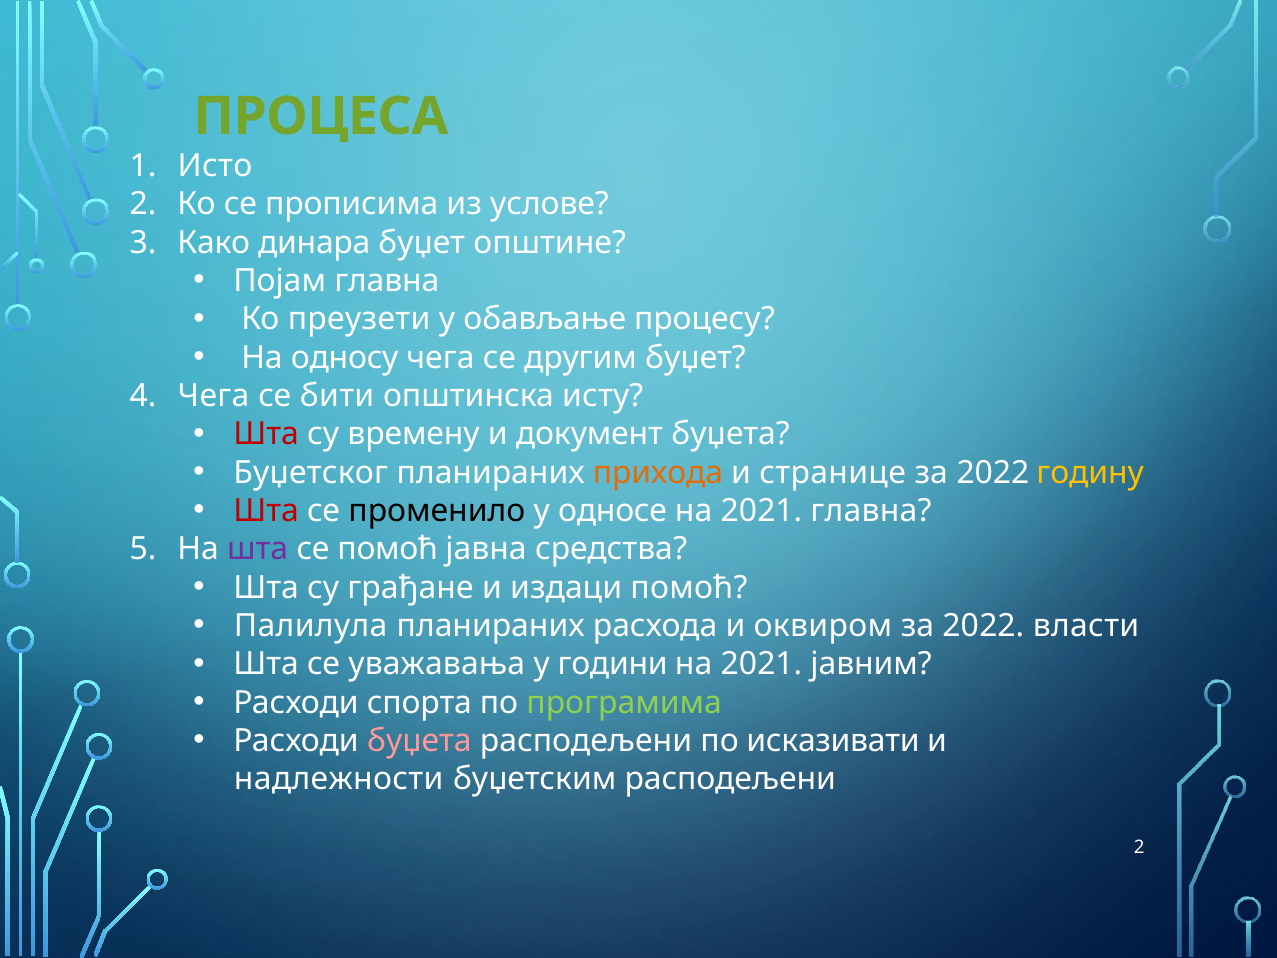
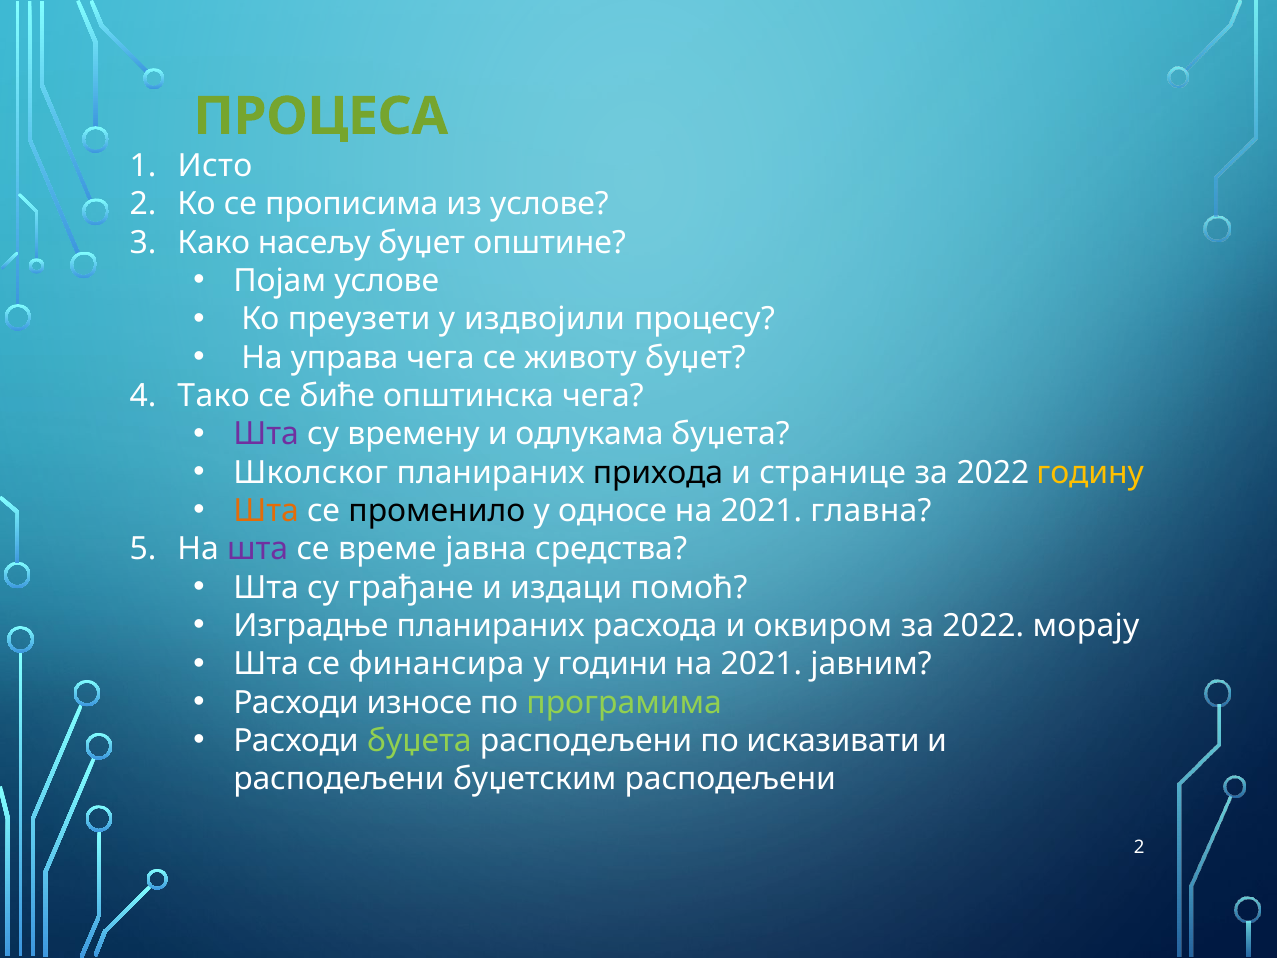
динара: динара -> насељу (314, 243)
Појам главна: главна -> услове (387, 281)
обављање: обављање -> издвојили (545, 319)
односу: односу -> управа (345, 358)
другим: другим -> животу (580, 358)
Чега: Чега -> Тако (214, 396)
бити: бити -> биће (337, 396)
општинска исту: исту -> чега (603, 396)
Шта colour: red -> purple (266, 434)
документ: документ -> одлукама (590, 434)
Буџетског: Буџетског -> Школског (311, 472)
прихода colour: orange -> black (658, 472)
Шта colour: red -> orange (266, 511)
се помоћ: помоћ -> време (387, 549)
Палилула: Палилула -> Изградње (311, 626)
власти: власти -> морају (1086, 626)
уважавања: уважавања -> финансира (437, 664)
спорта: спорта -> износе (419, 702)
буџета colour: pink -> light green (419, 741)
надлежности: надлежности -> расподељени (339, 779)
